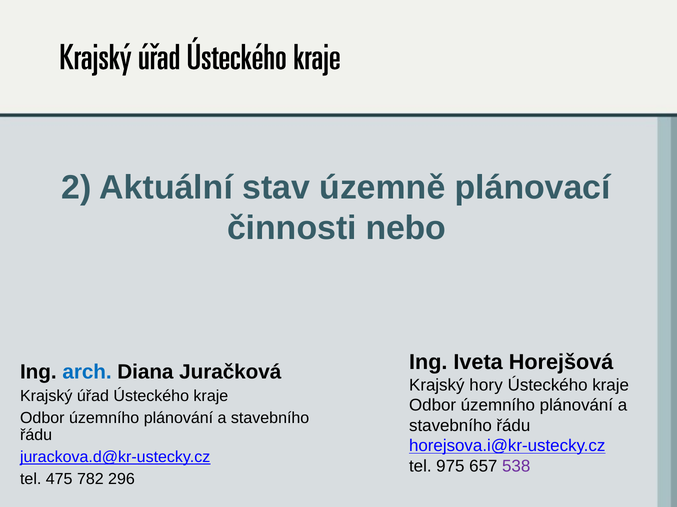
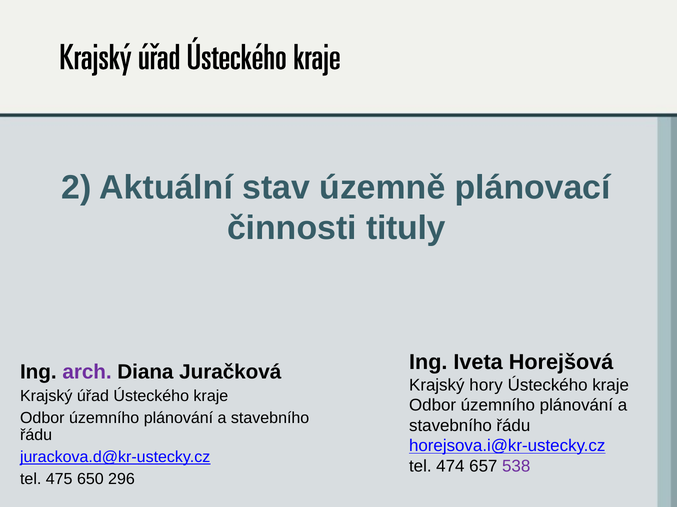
nebo: nebo -> tituly (406, 229)
arch colour: blue -> purple (87, 372)
975: 975 -> 474 (450, 467)
782: 782 -> 650 (90, 480)
